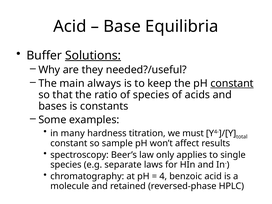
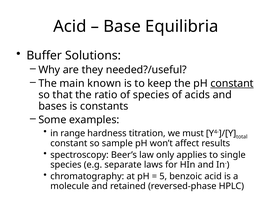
Solutions underline: present -> none (93, 55)
always: always -> known (104, 83)
many: many -> range (73, 133)
4: 4 -> 5 (163, 176)
